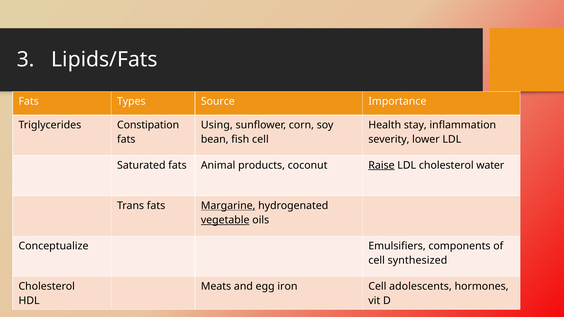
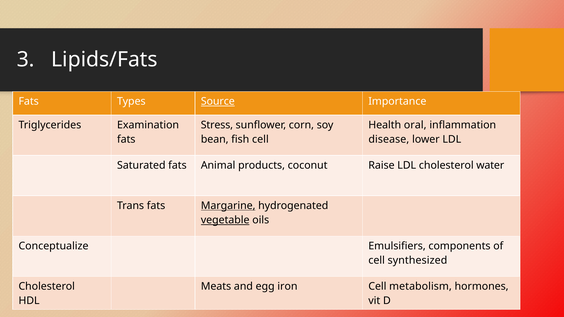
Source underline: none -> present (218, 102)
Constipation: Constipation -> Examination (148, 125)
Using: Using -> Stress (217, 125)
stay: stay -> oral (415, 125)
severity: severity -> disease (389, 139)
Raise underline: present -> none (381, 165)
adolescents: adolescents -> metabolism (420, 287)
